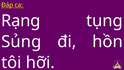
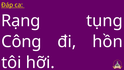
Sủng: Sủng -> Công (21, 42)
